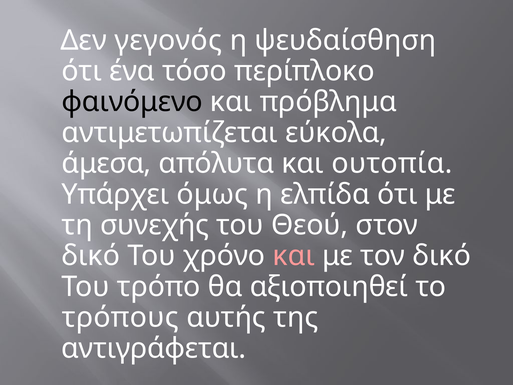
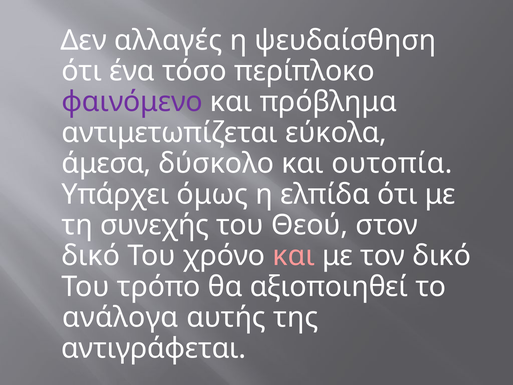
γεγονός: γεγονός -> αλλαγές (168, 40)
φαινόμενο colour: black -> purple (132, 102)
απόλυτα: απόλυτα -> δύσκολο (216, 163)
τρόπους: τρόπους -> ανάλογα (120, 317)
